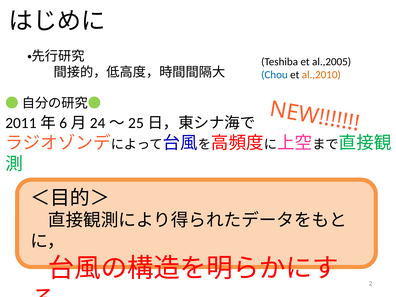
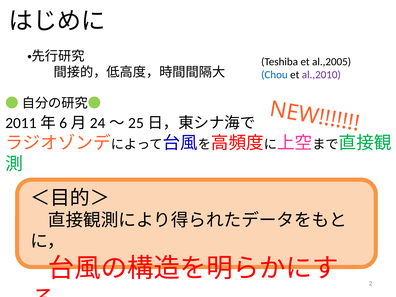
al.,2010 colour: orange -> purple (321, 75)
